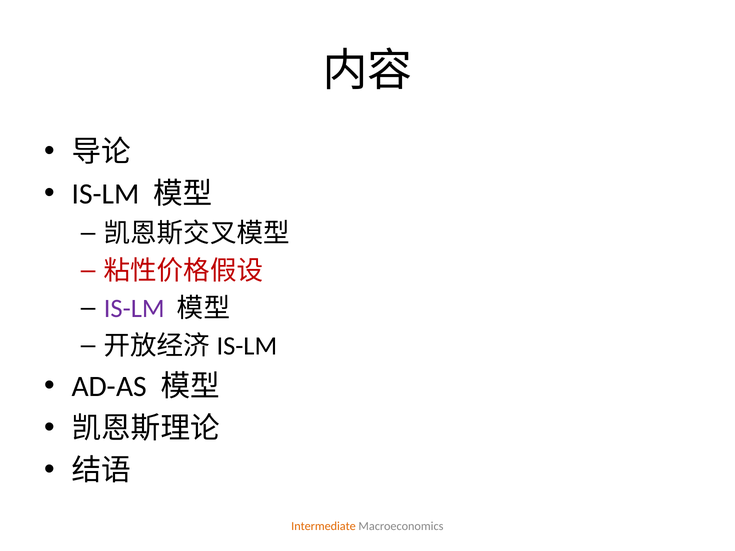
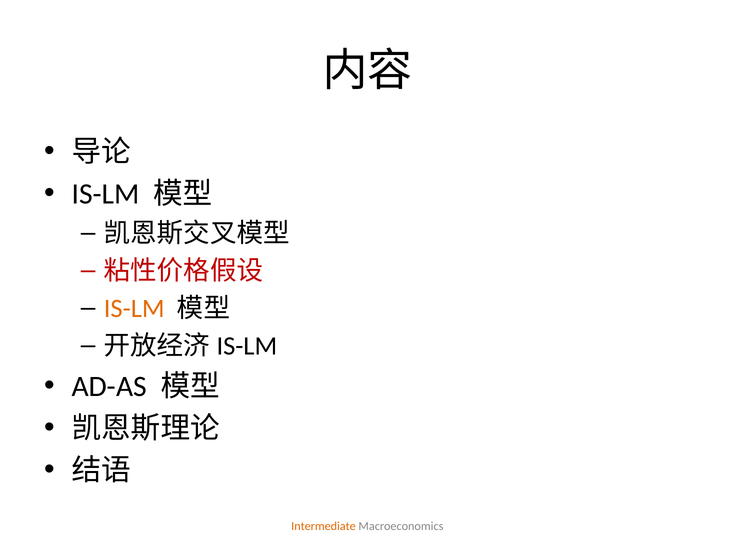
IS-LM colour: purple -> orange (134, 309)
